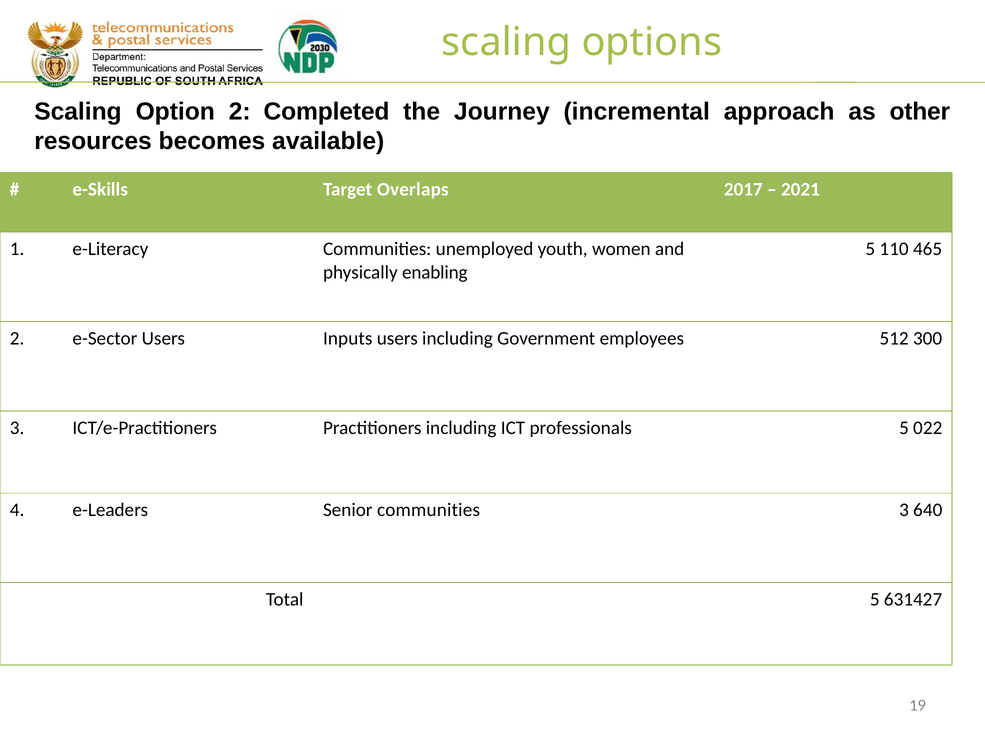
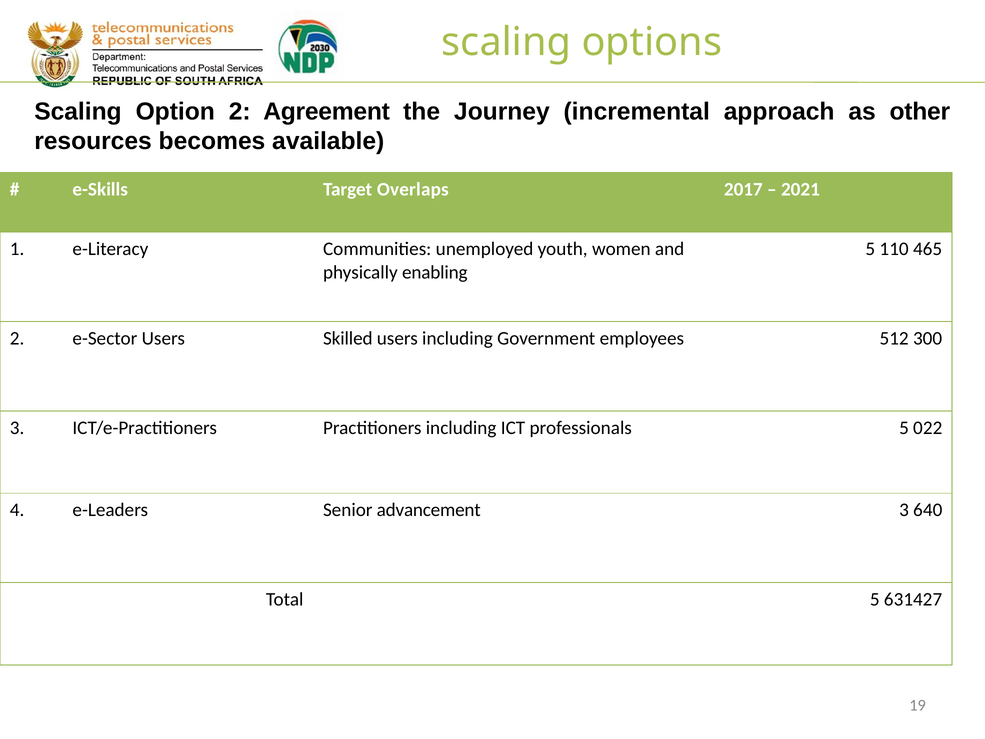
Completed: Completed -> Agreement (327, 112)
Inputs: Inputs -> Skilled (348, 338)
Senior communities: communities -> advancement (429, 510)
